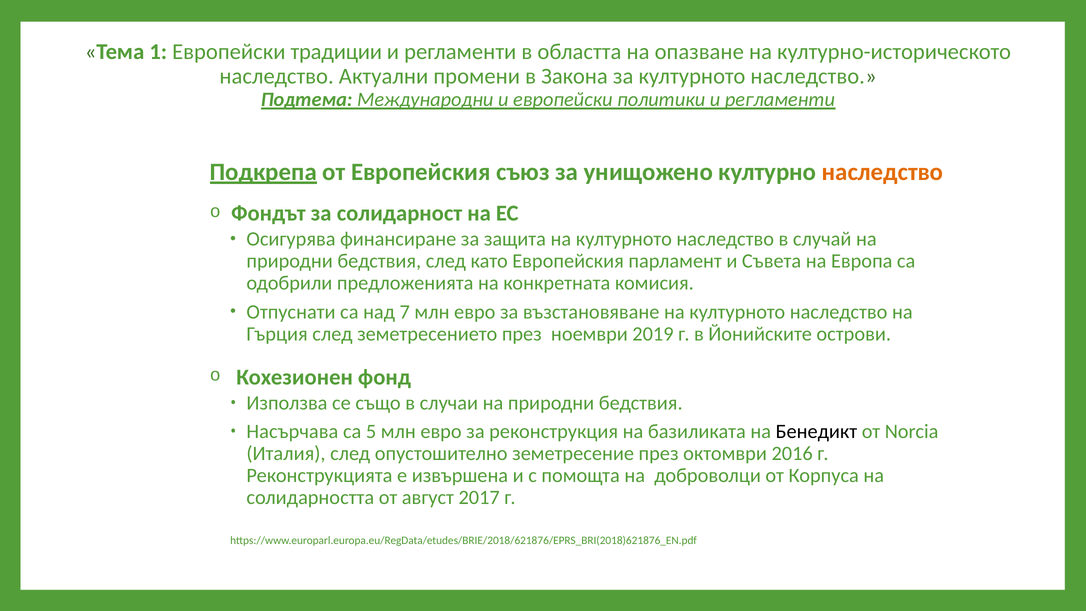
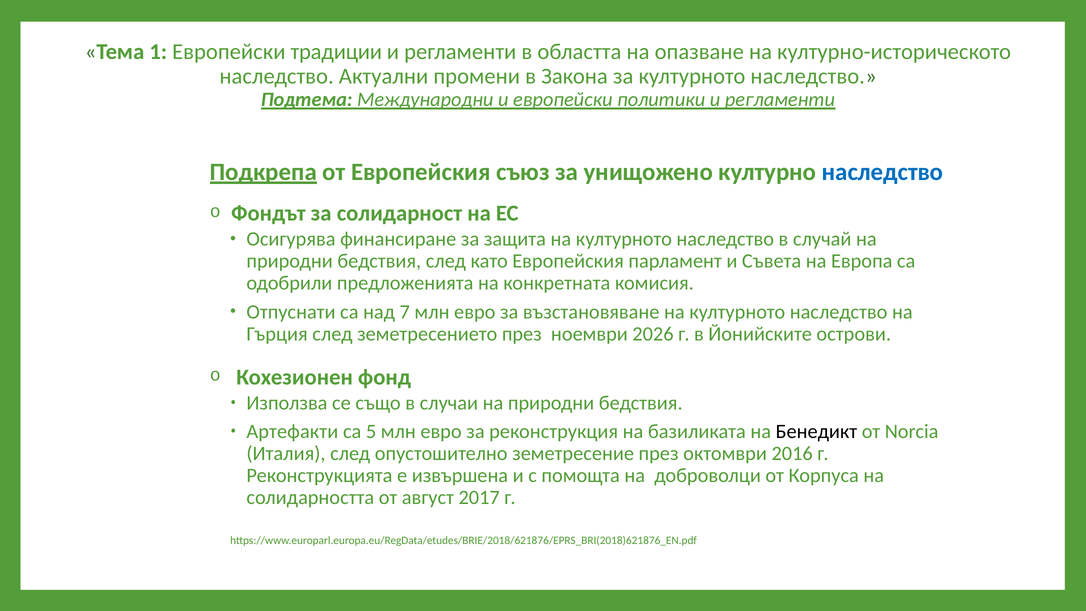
наследство colour: orange -> blue (883, 172)
2019: 2019 -> 2026 (653, 334)
Насърчава: Насърчава -> Артефакти (292, 432)
